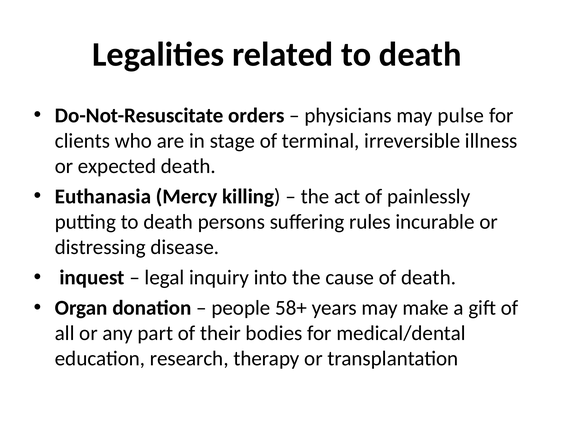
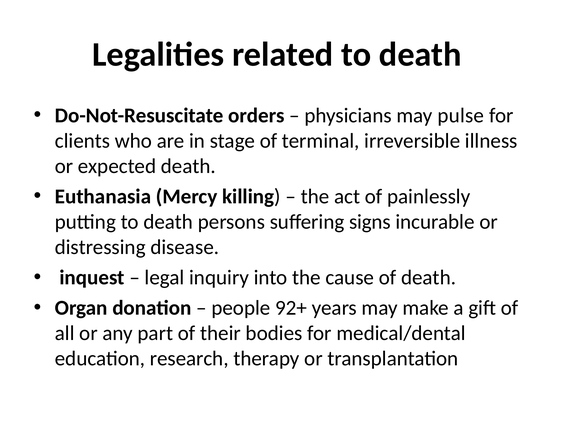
rules: rules -> signs (370, 222)
58+: 58+ -> 92+ (291, 307)
